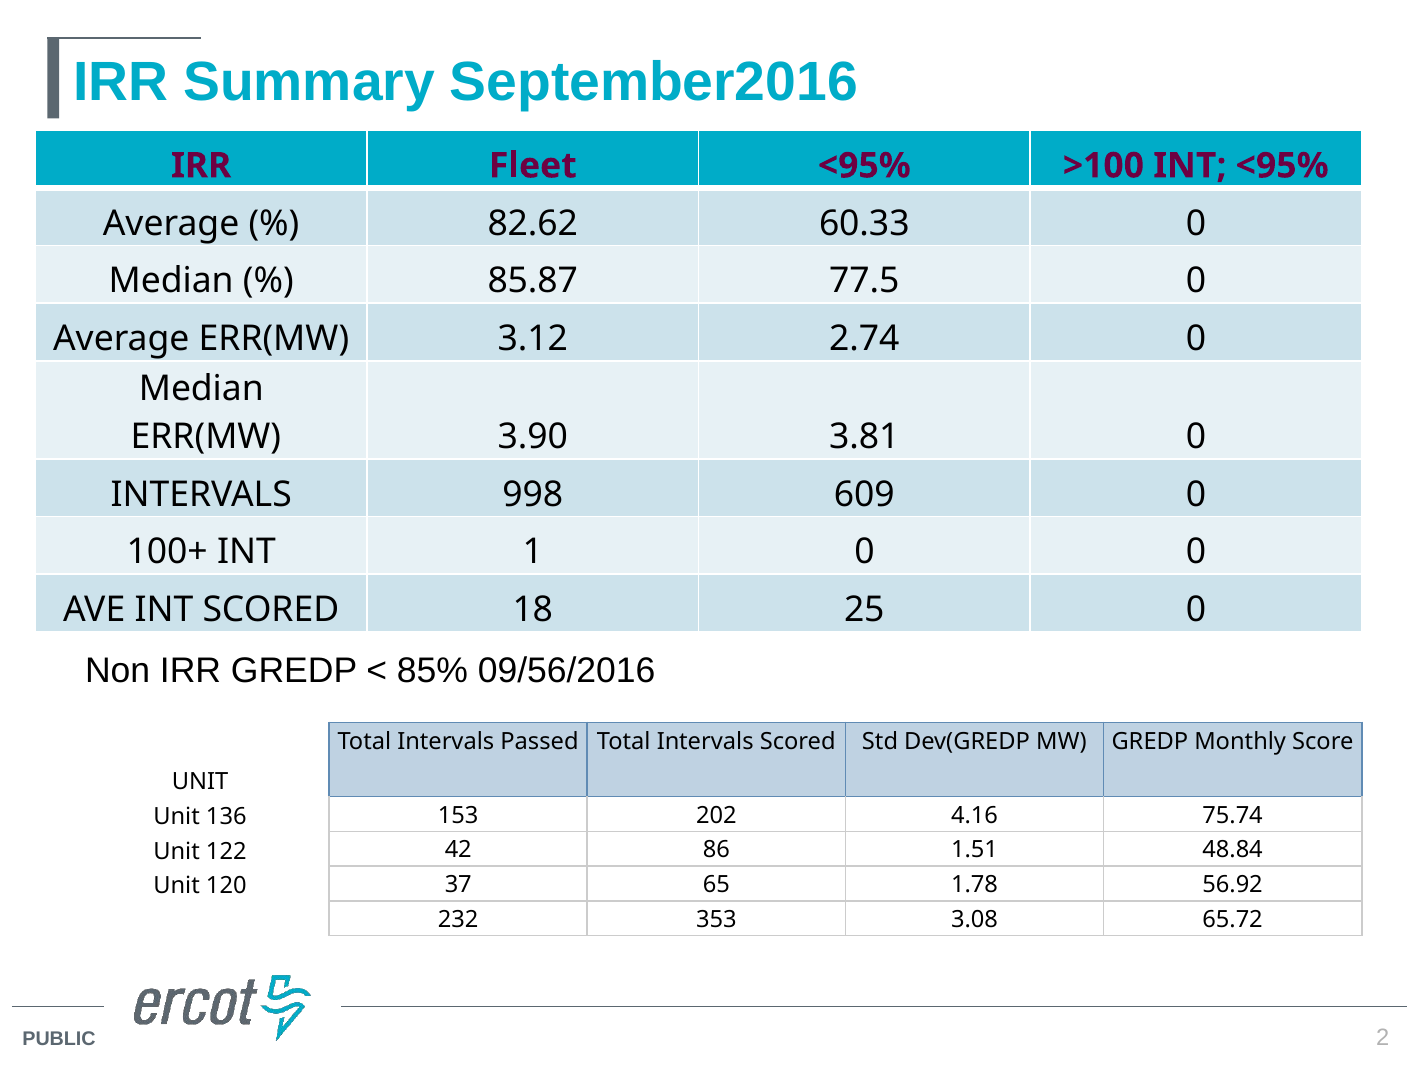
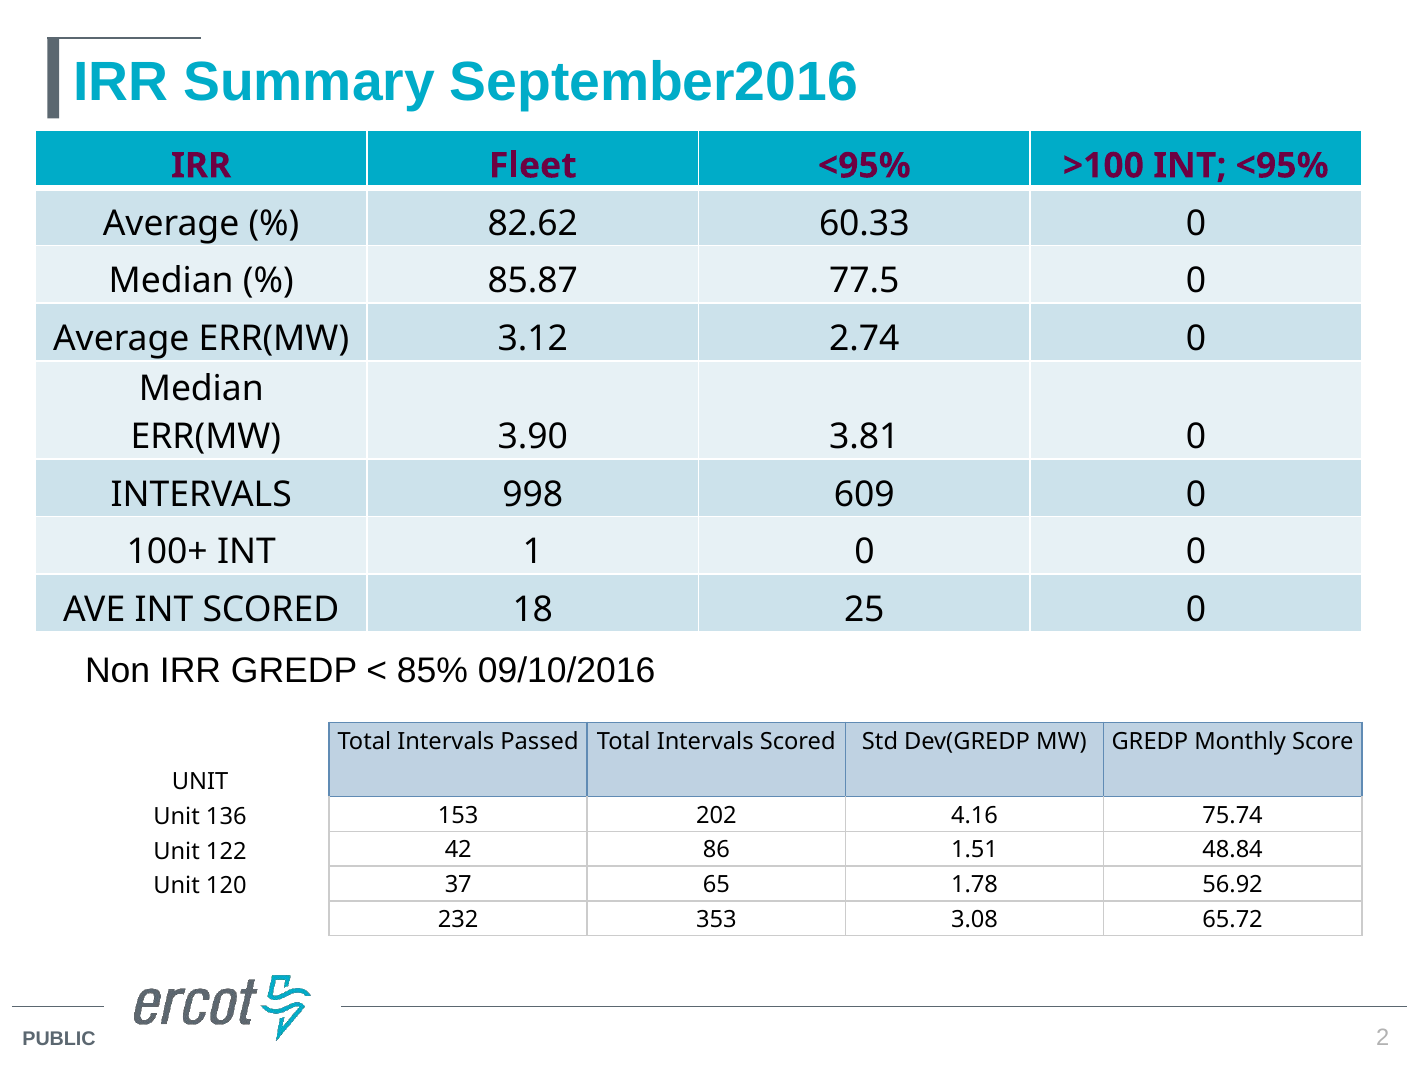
09/56/2016: 09/56/2016 -> 09/10/2016 (567, 670)
